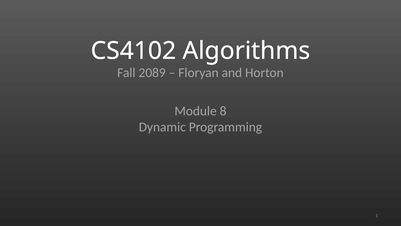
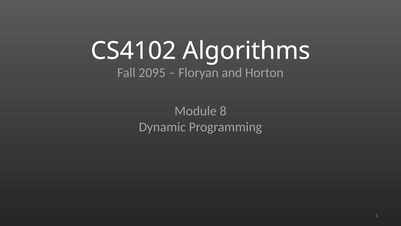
2089: 2089 -> 2095 (152, 73)
